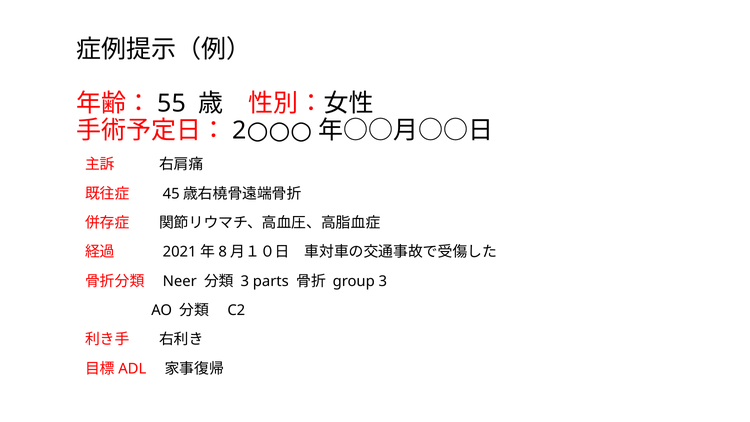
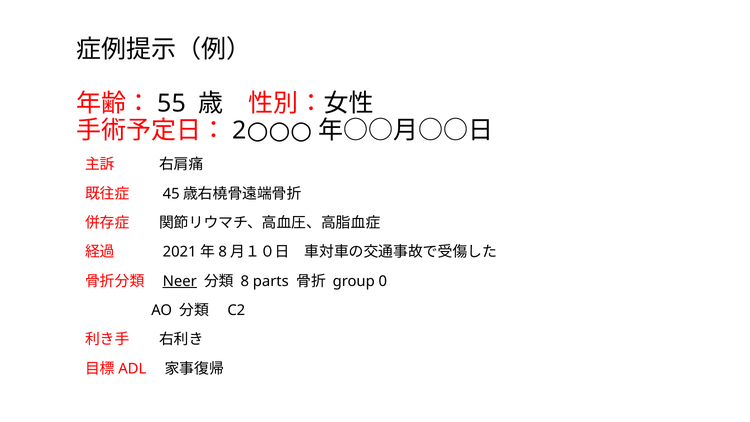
Neer underline: none -> present (180, 281)
3: 3 -> 8 (245, 281)
group 3: 3 -> 0 (383, 281)
